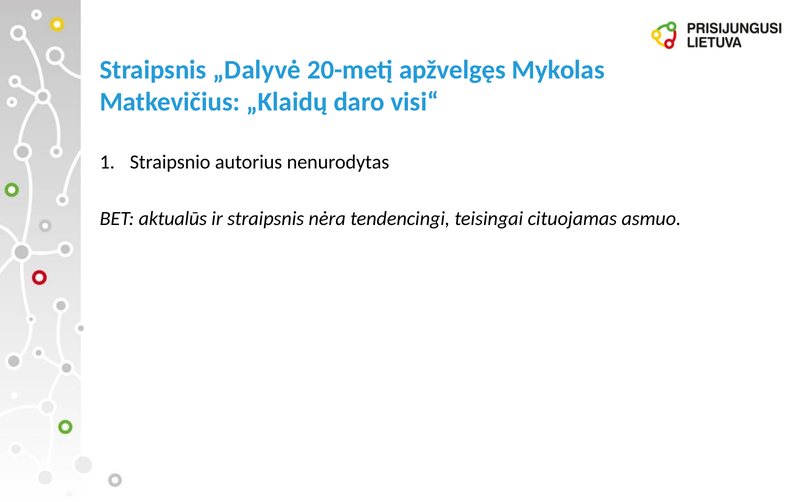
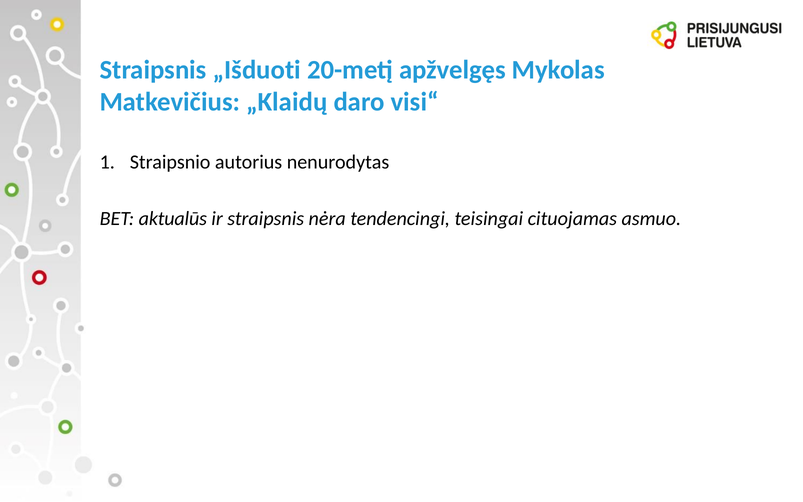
„Dalyvė: „Dalyvė -> „Išduoti (257, 70)
